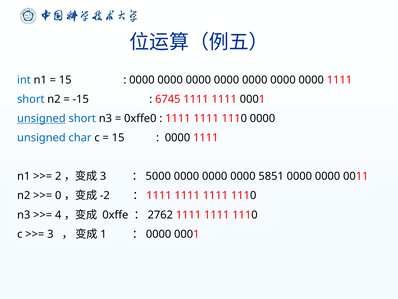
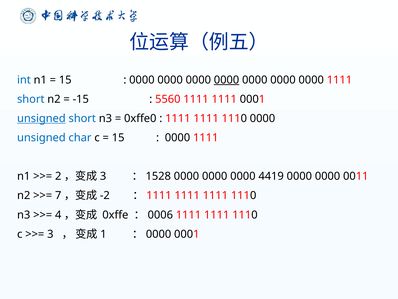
0000 underline: none -> present (227, 80)
6745: 6745 -> 5560 (168, 99)
5000: 5000 -> 1528 (158, 176)
5851: 5851 -> 4419 (271, 176)
0: 0 -> 7 (58, 195)
2762: 2762 -> 0006 (160, 214)
